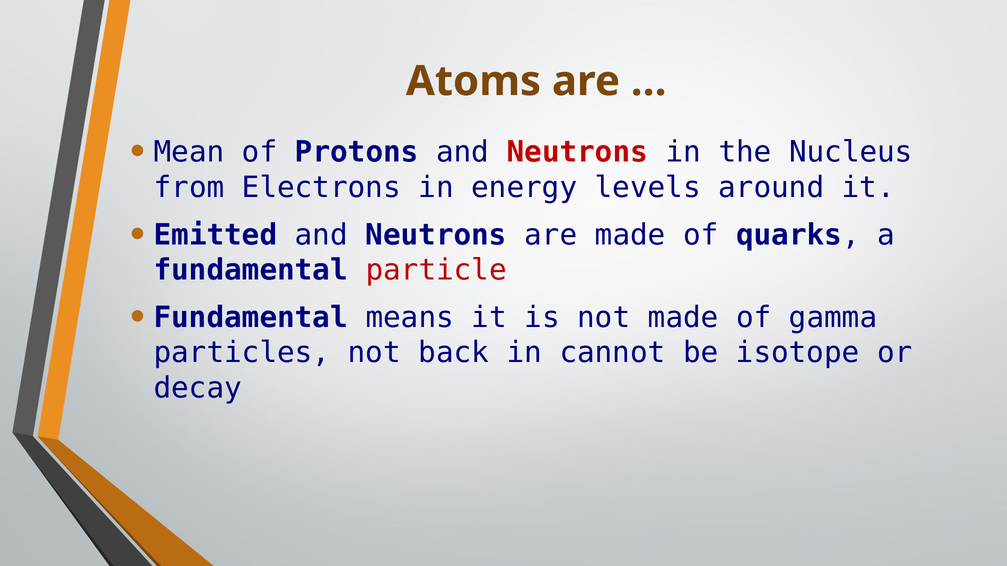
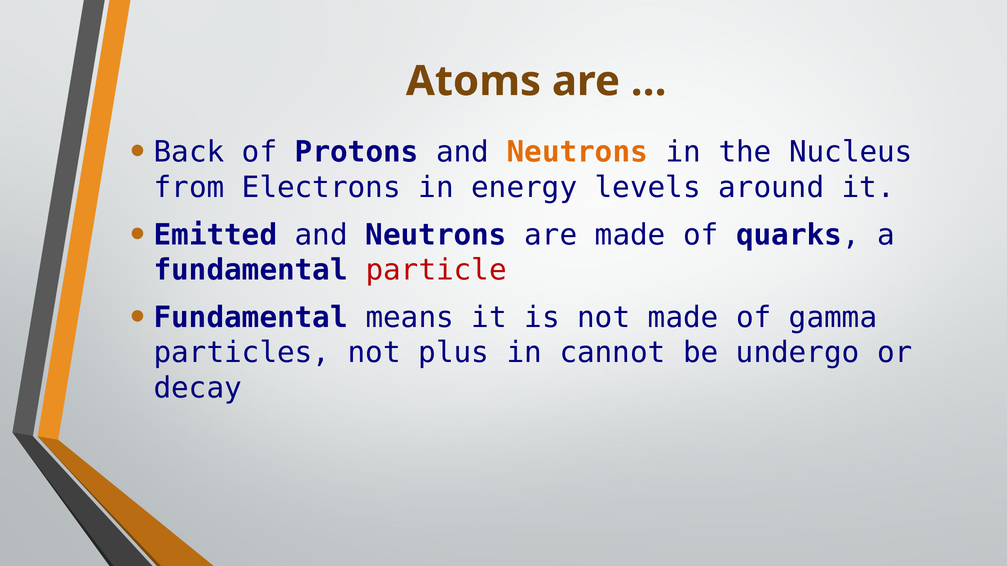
Mean: Mean -> Back (189, 152)
Neutrons colour: red -> orange (577, 152)
back: back -> plus (454, 353)
isotope: isotope -> undergo (798, 353)
